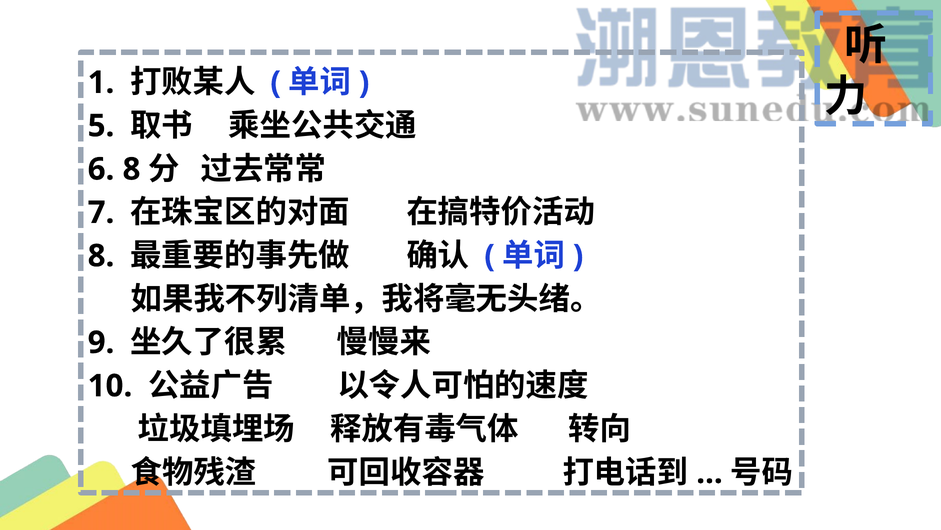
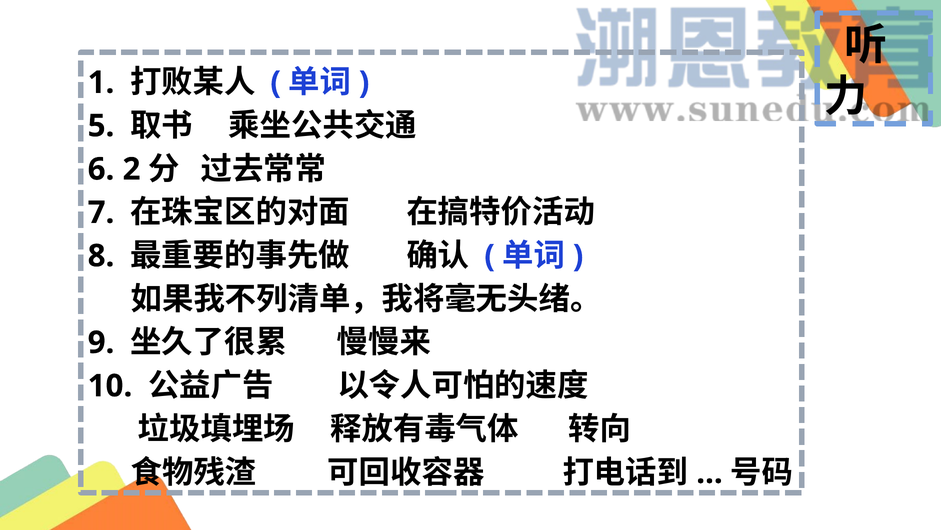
6 8: 8 -> 2 (132, 169)
